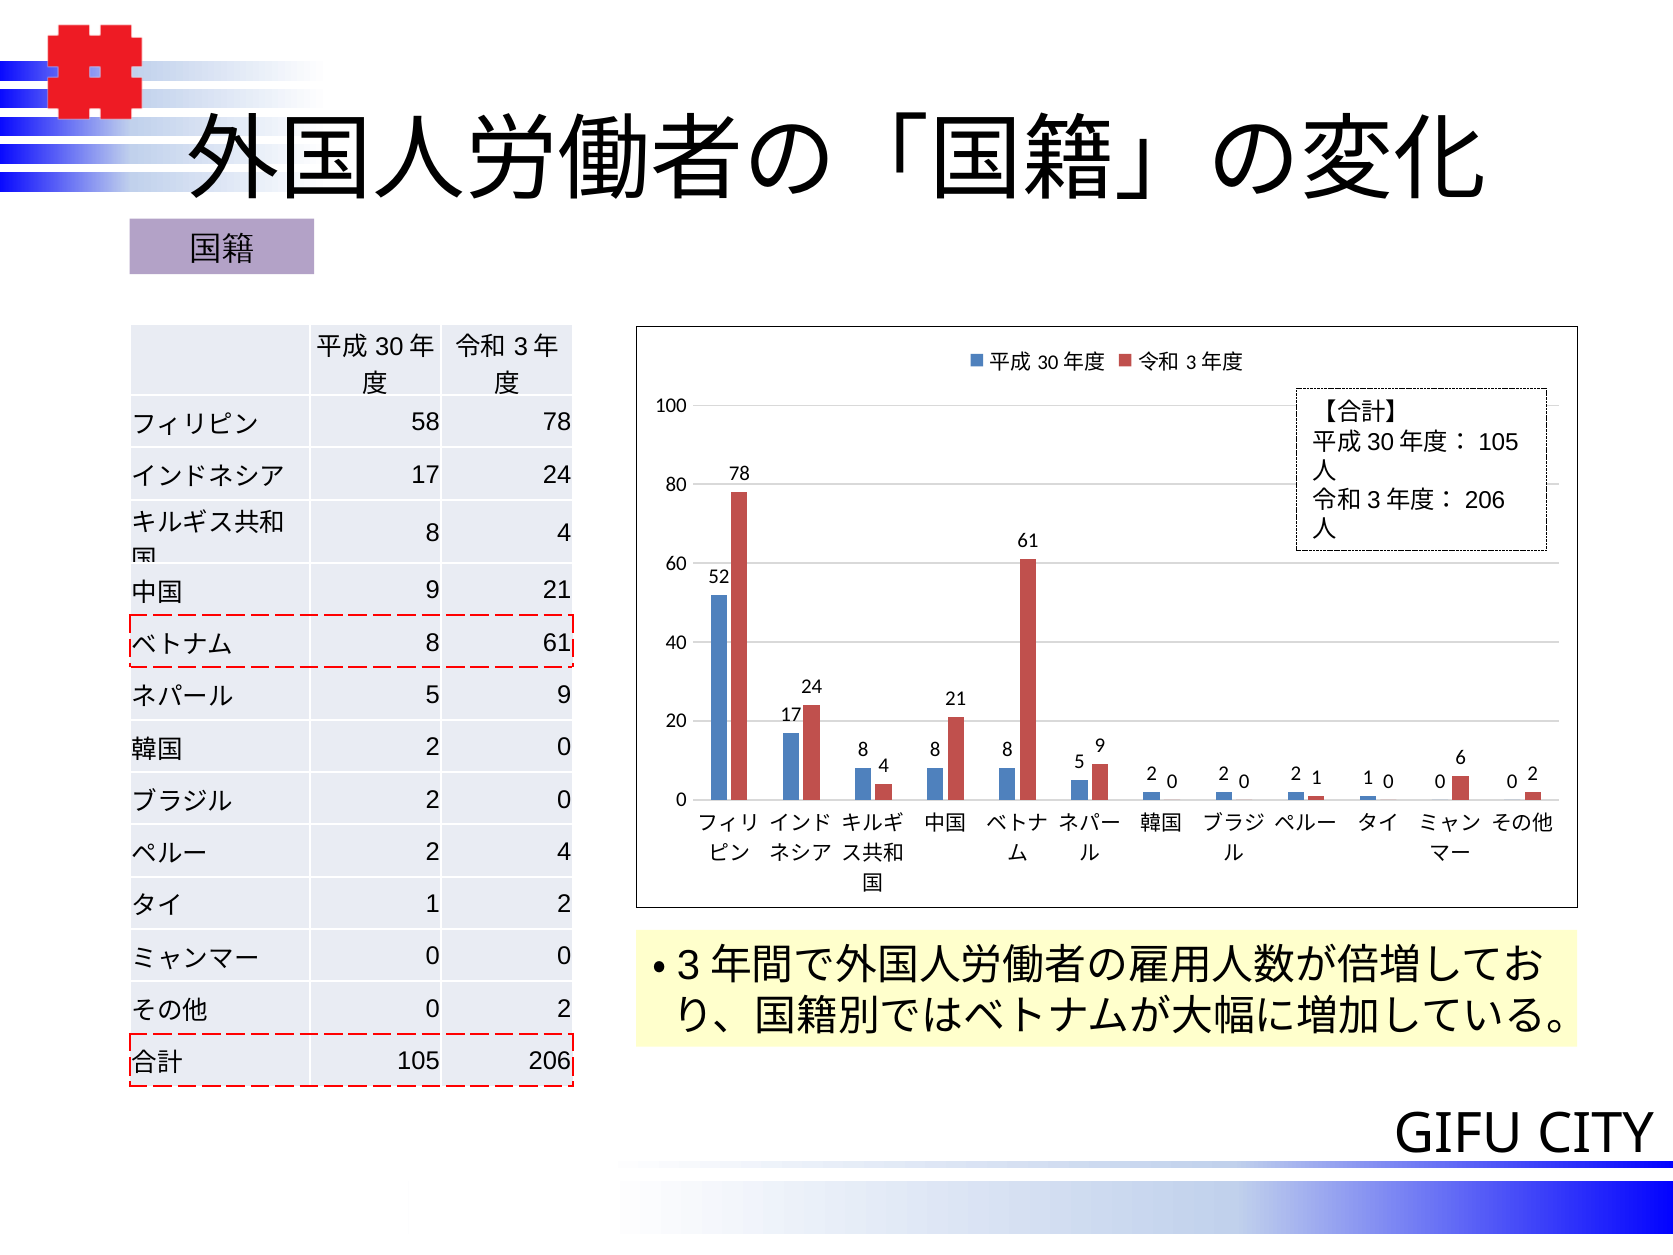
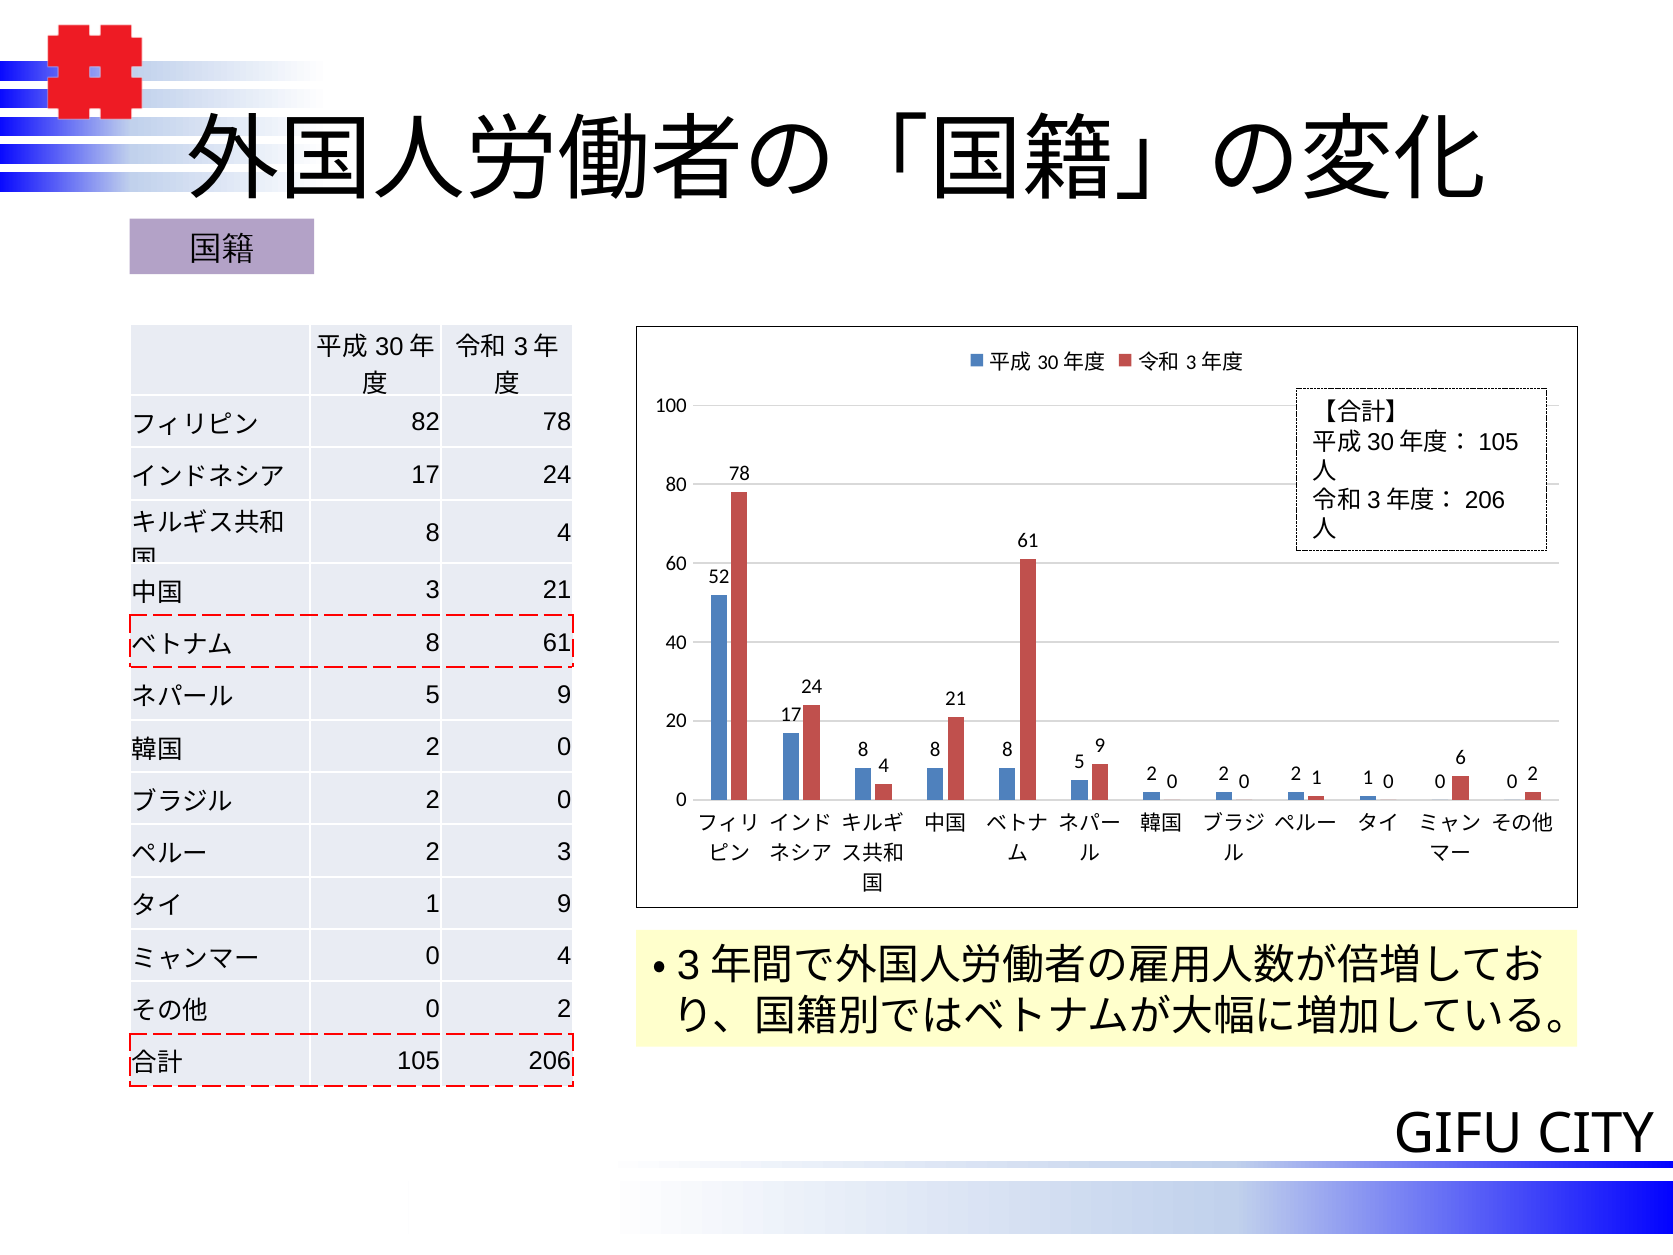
58: 58 -> 82 (426, 422)
9: 9 -> 3 (433, 590)
2 4: 4 -> 3 (564, 852)
1 2: 2 -> 9 (564, 904)
0: 0 -> 4 (564, 956)
